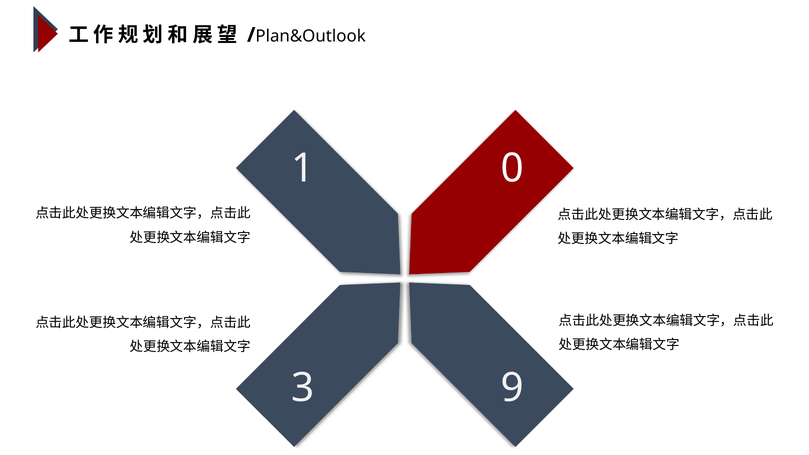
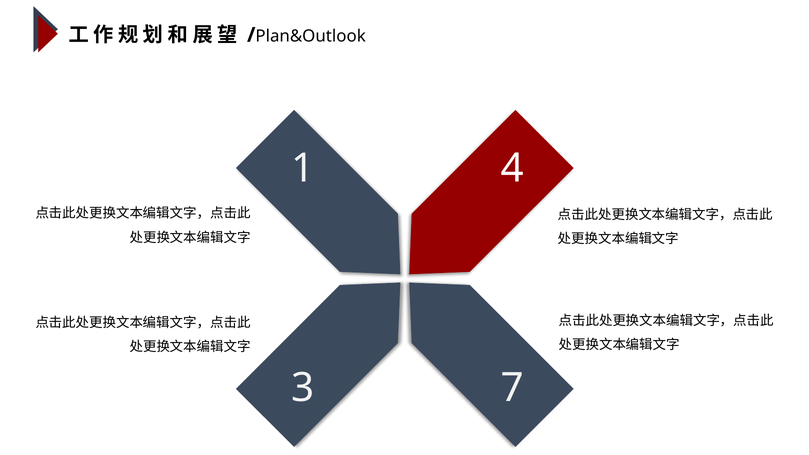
0: 0 -> 4 (512, 169)
9: 9 -> 7 (512, 388)
